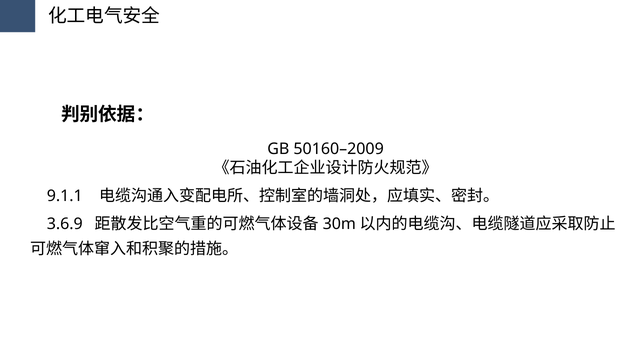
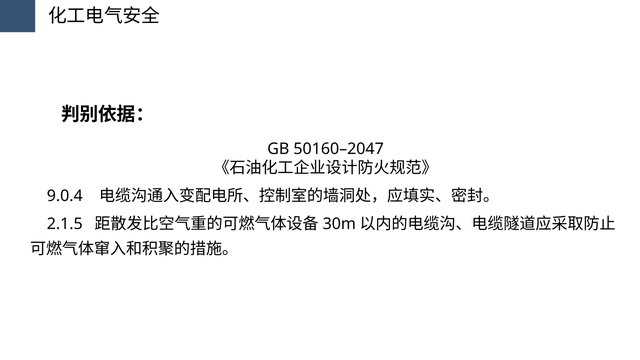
50160–2009: 50160–2009 -> 50160–2047 (339, 149)
9.1.1: 9.1.1 -> 9.0.4 (65, 196)
3.6.9: 3.6.9 -> 2.1.5 (65, 224)
